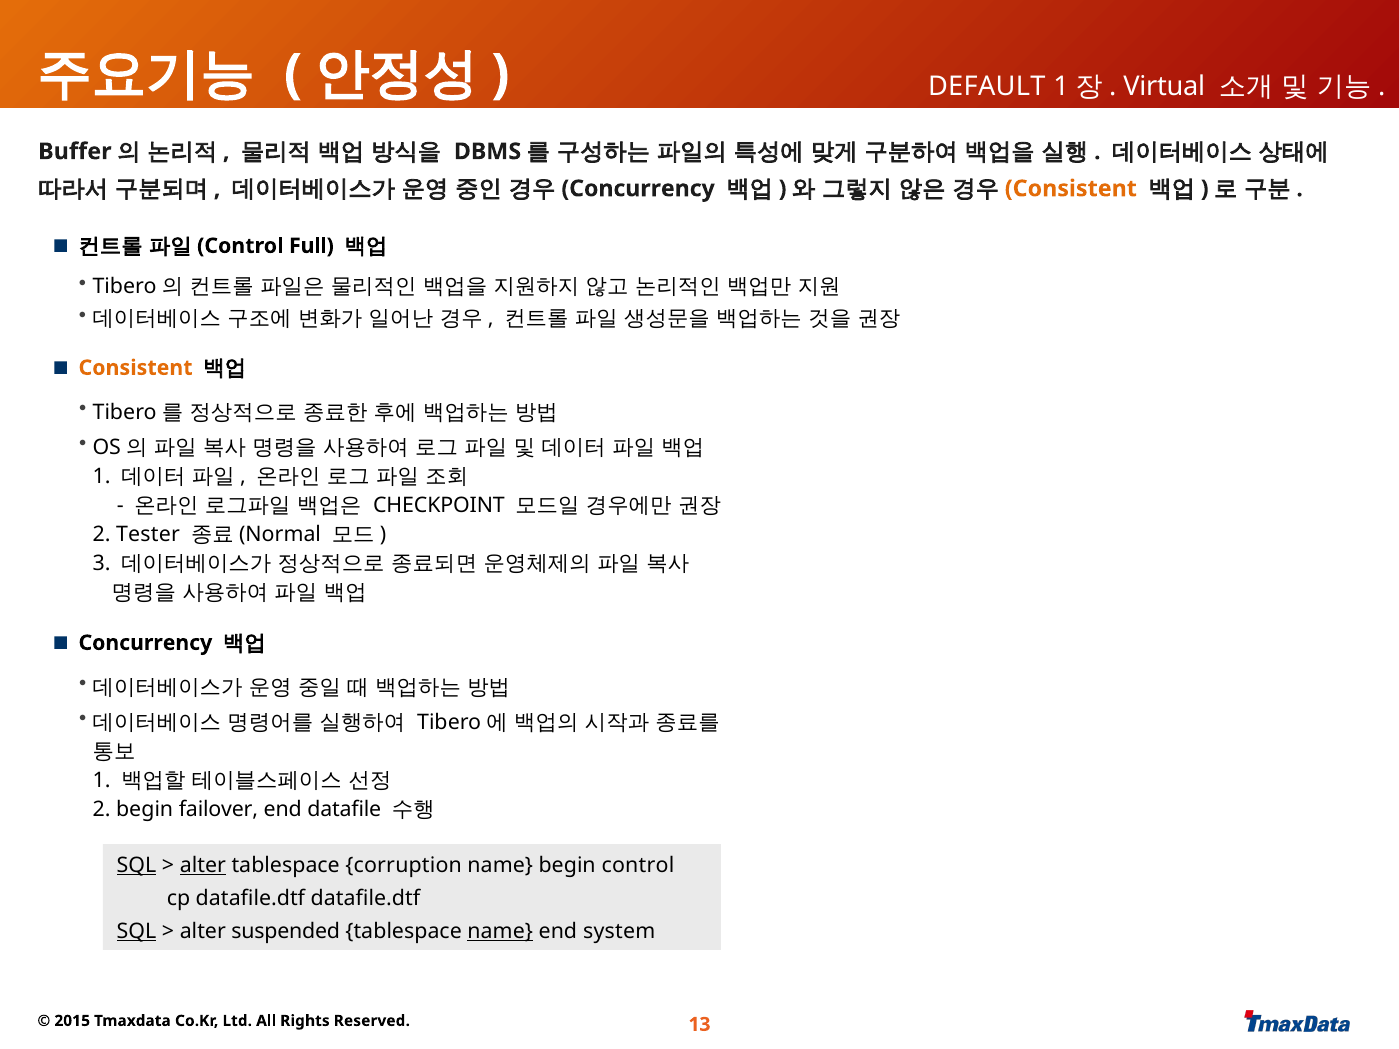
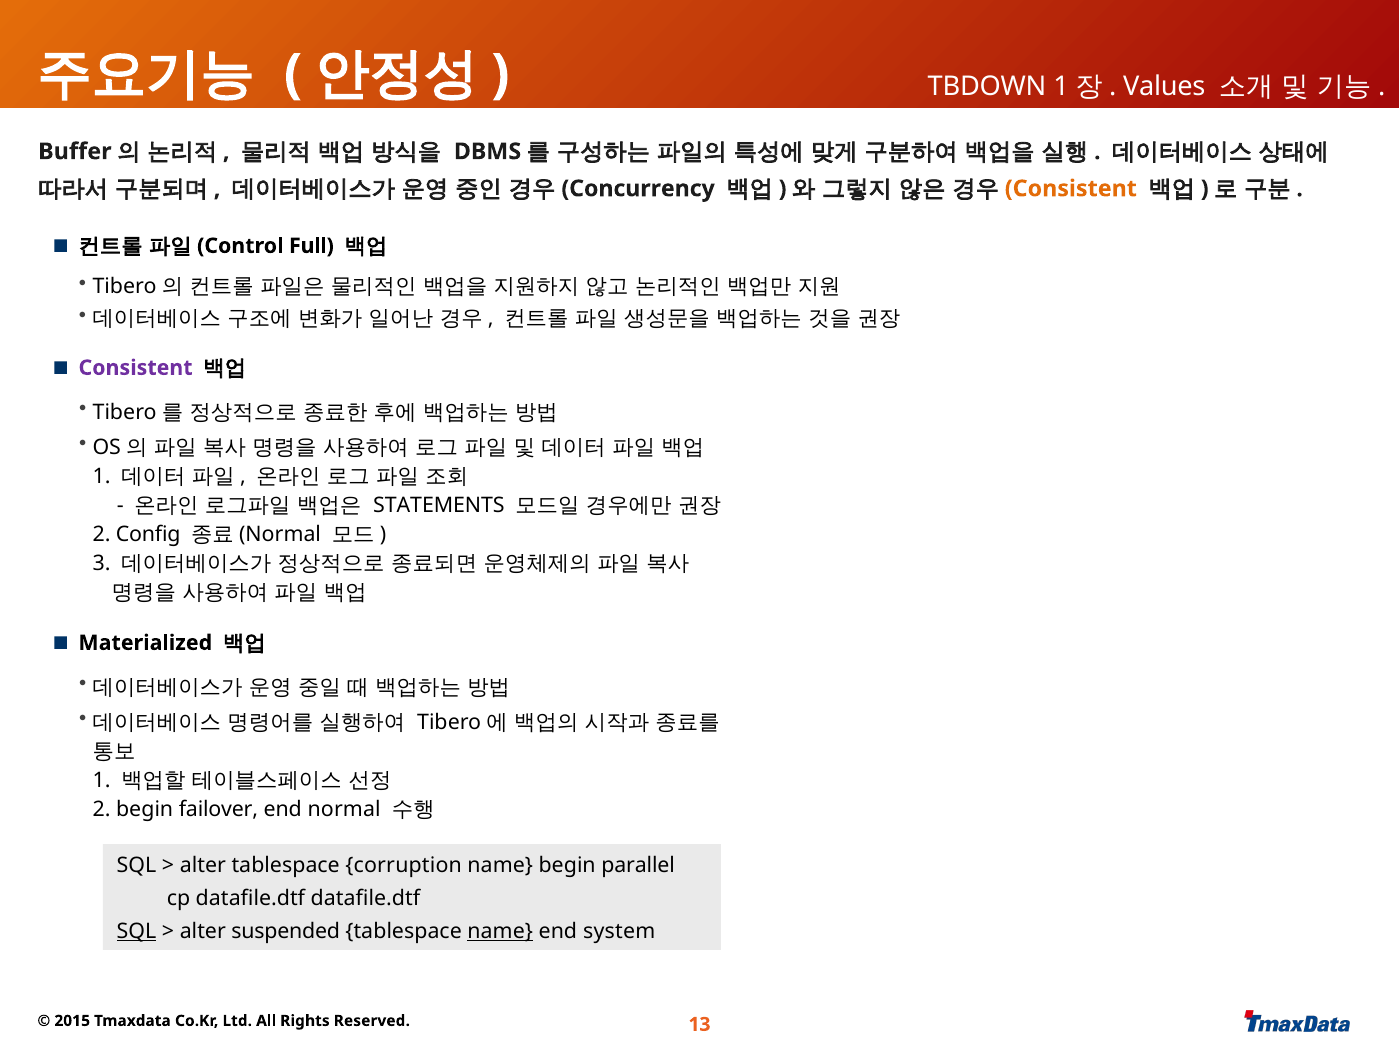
DEFAULT: DEFAULT -> TBDOWN (987, 86)
Virtual: Virtual -> Values (1164, 86)
Consistent colour: orange -> purple (136, 368)
CHECKPOINT: CHECKPOINT -> STATEMENTS (439, 506)
Tester: Tester -> Config (148, 535)
Concurrency: Concurrency -> Materialized (145, 643)
datafile: datafile -> normal (344, 810)
SQL underline: present -> none (137, 866)
alter underline: present -> none (203, 866)
begin control: control -> parallel (638, 866)
